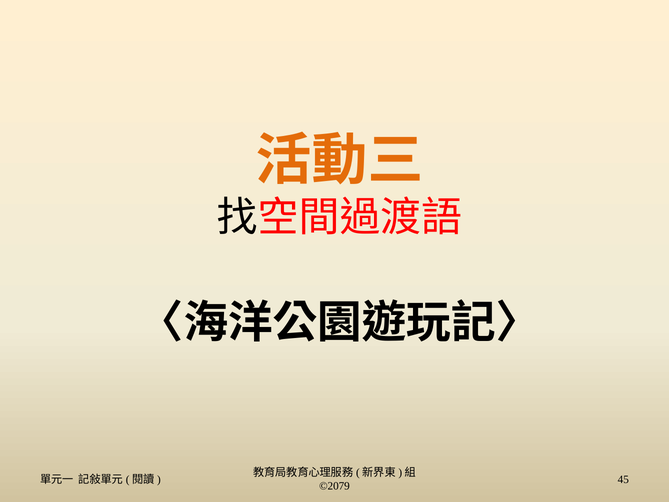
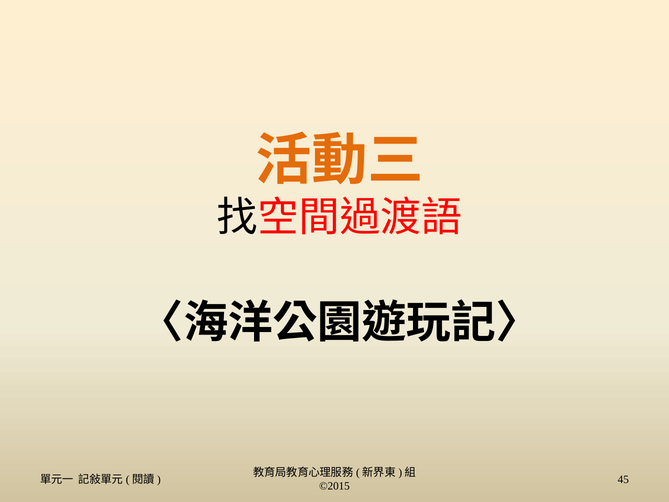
©2079: ©2079 -> ©2015 (334, 486)
